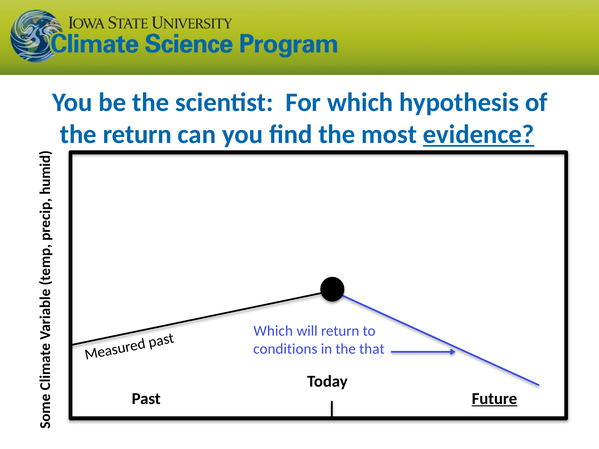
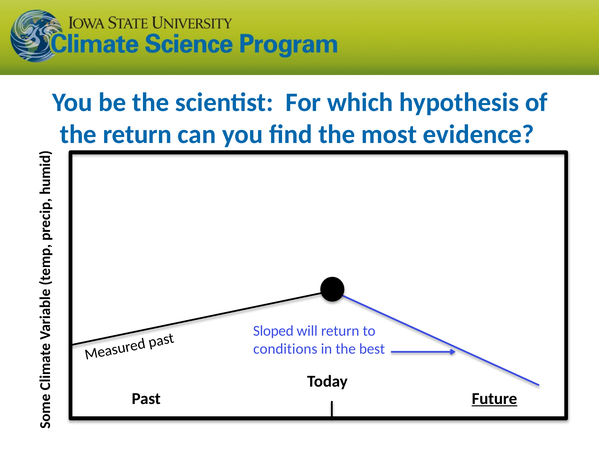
evidence underline: present -> none (479, 135)
past Which: Which -> Sloped (273, 331)
that: that -> best (372, 349)
